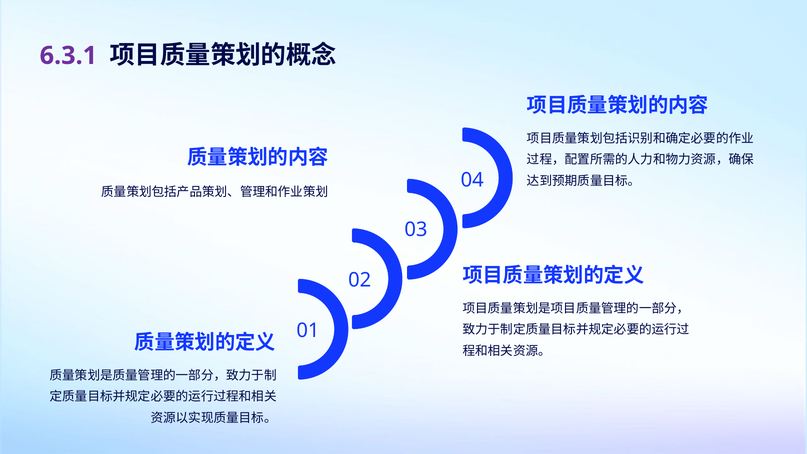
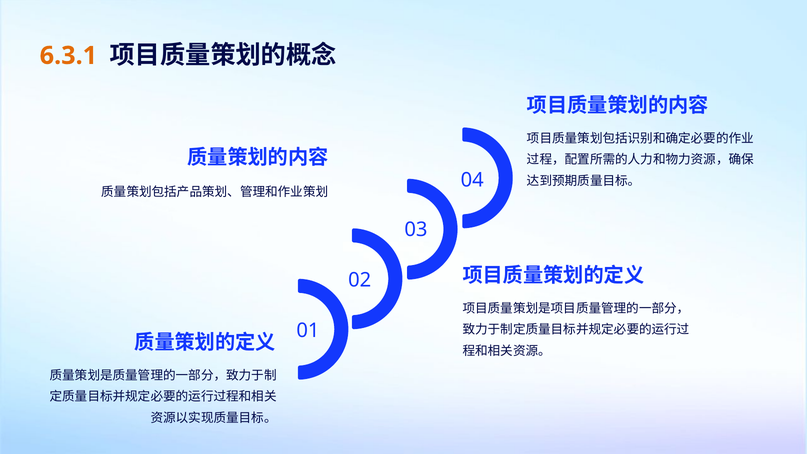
6.3.1 colour: purple -> orange (68, 56)
